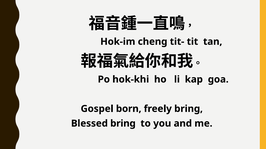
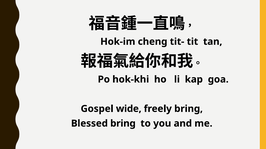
born: born -> wide (129, 109)
